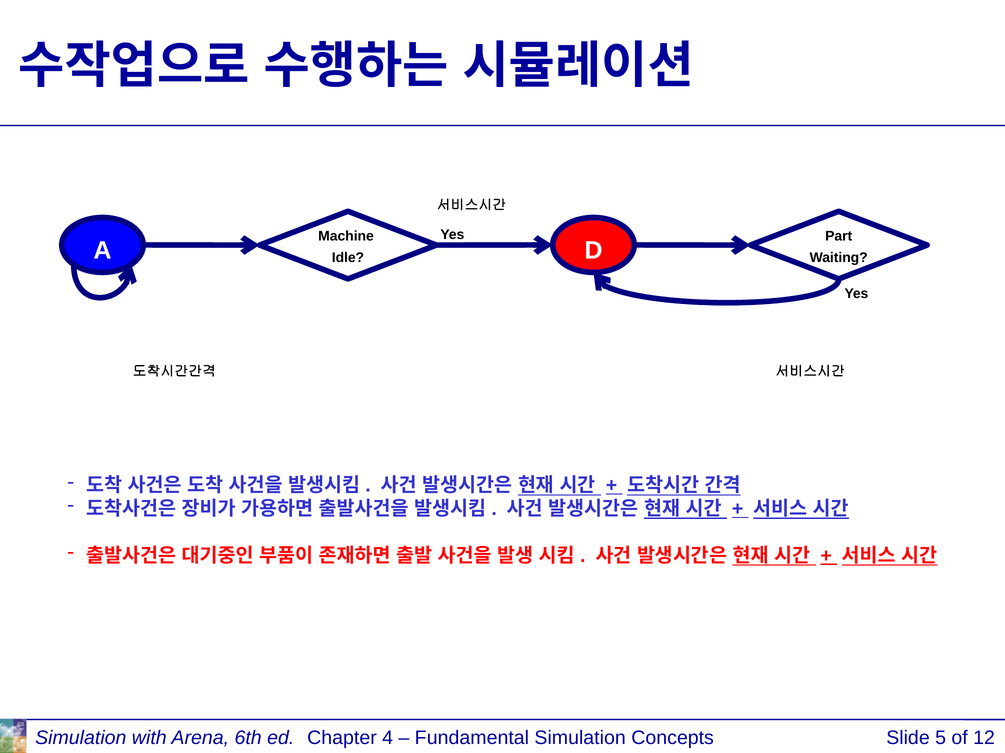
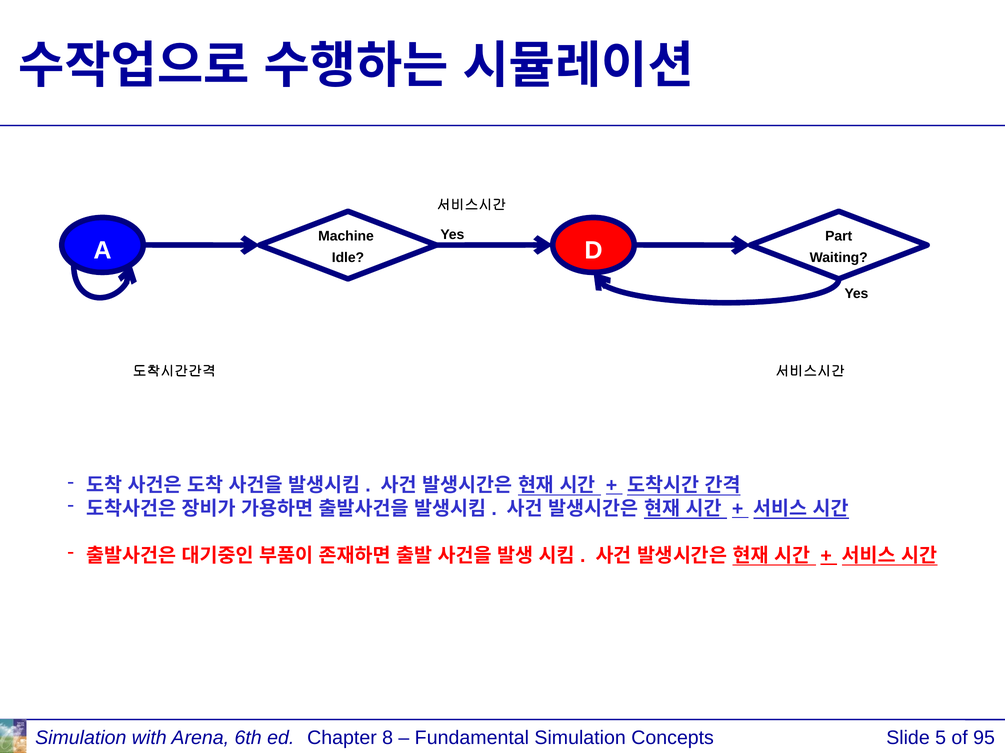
4: 4 -> 8 (388, 738)
12: 12 -> 95 (984, 738)
